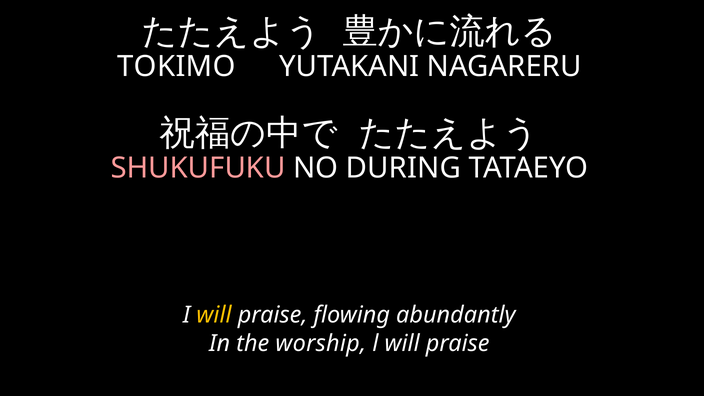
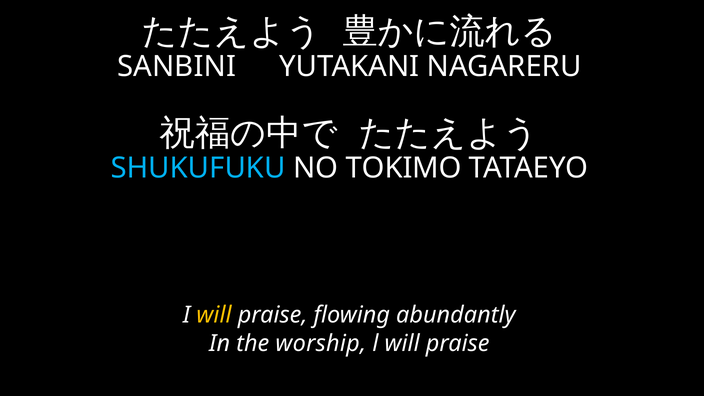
TOKIMO: TOKIMO -> SANBINI (177, 67)
SHUKUFUKU colour: pink -> light blue (198, 168)
DURING: DURING -> TOKIMO (404, 168)
